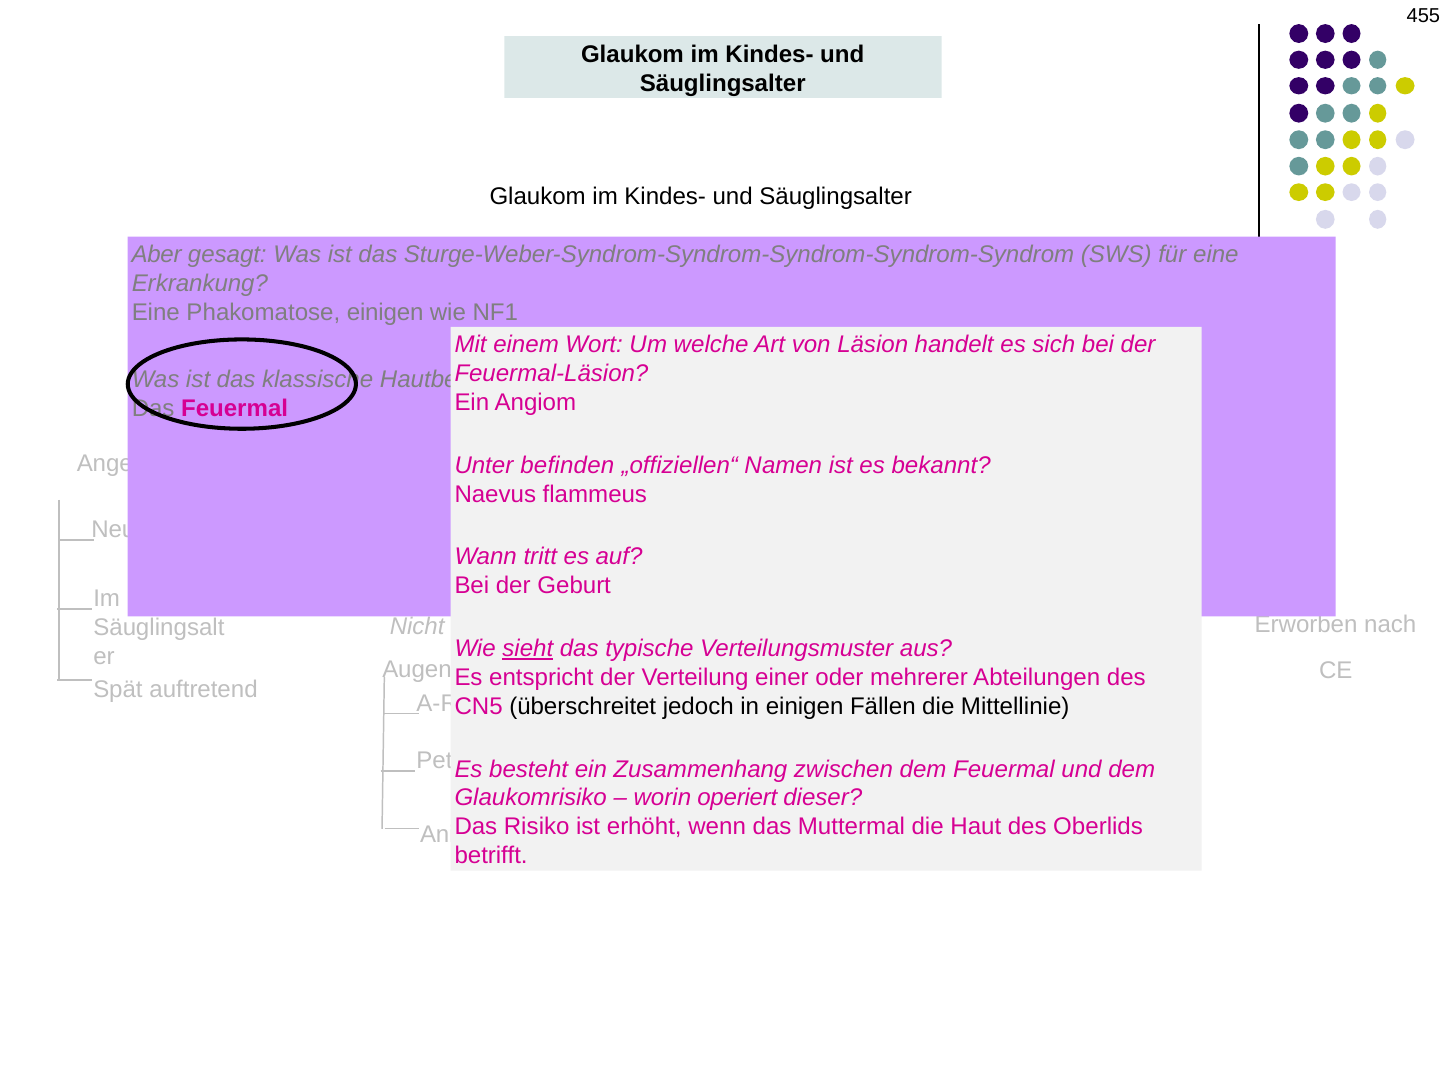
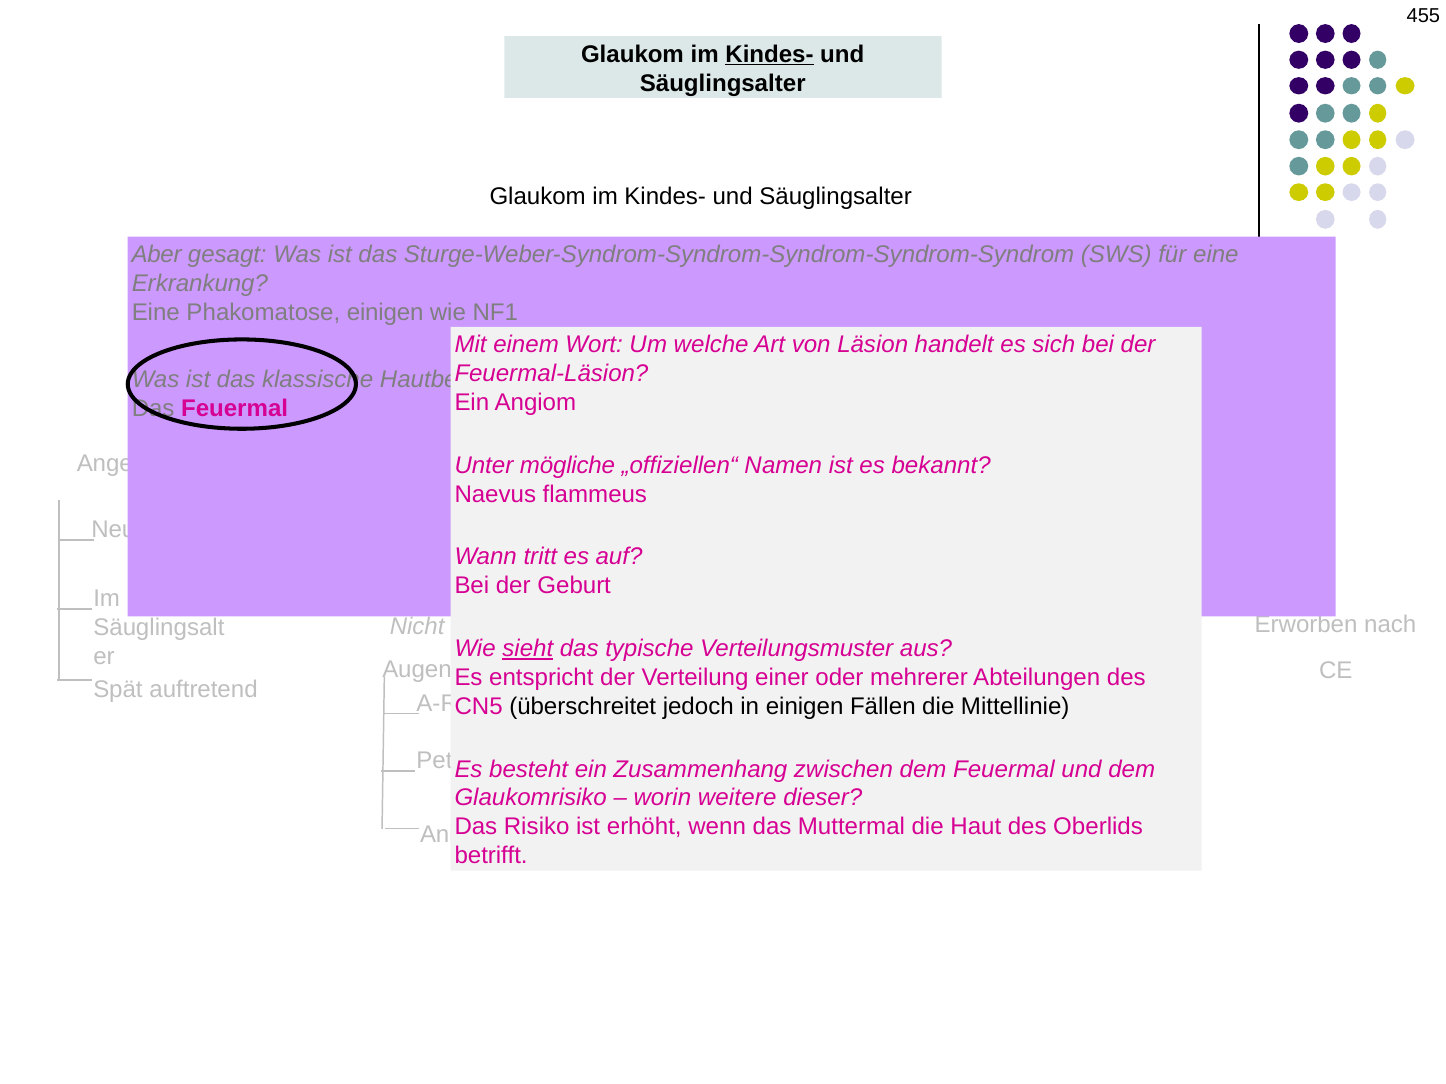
Kindes- underline: none -> present (770, 54)
befinden: befinden -> mögliche (568, 466)
operiert: operiert -> weitere (737, 798)
